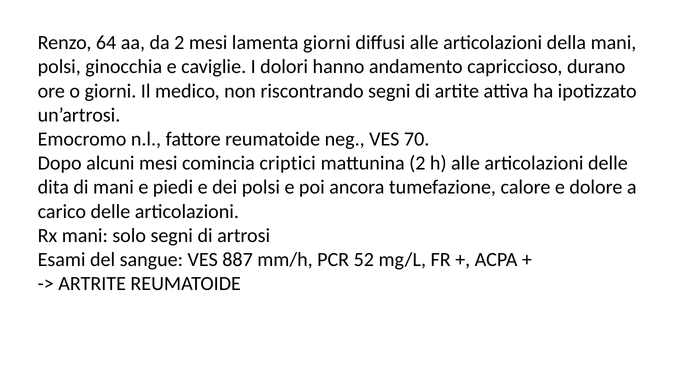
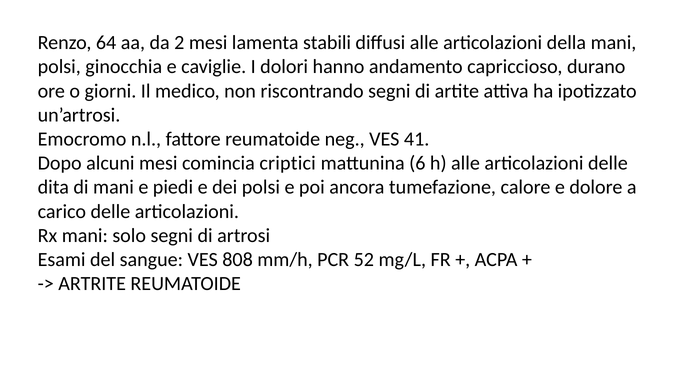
lamenta giorni: giorni -> stabili (327, 43)
70: 70 -> 41 (417, 139)
mattunina 2: 2 -> 6 (417, 163)
887: 887 -> 808 (238, 260)
